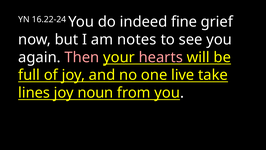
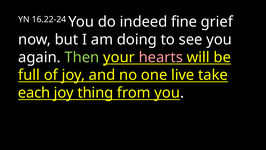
notes: notes -> doing (137, 39)
Then colour: pink -> light green (82, 57)
lines: lines -> each (34, 93)
noun: noun -> thing (95, 93)
